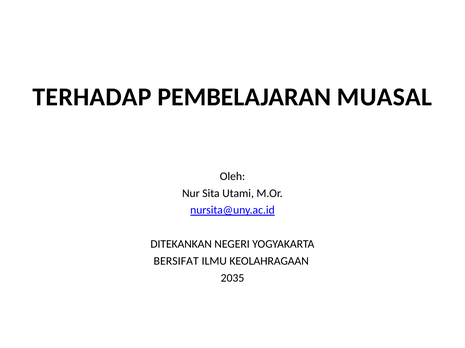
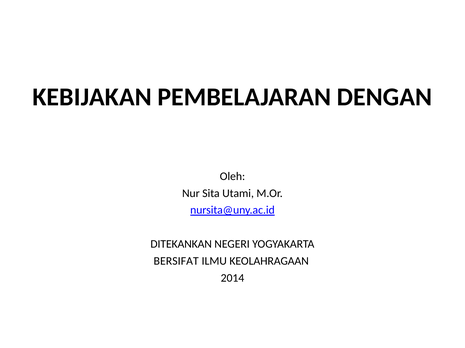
TERHADAP: TERHADAP -> KEBIJAKAN (92, 97)
MUASAL: MUASAL -> DENGAN (385, 97)
2035: 2035 -> 2014 (232, 278)
